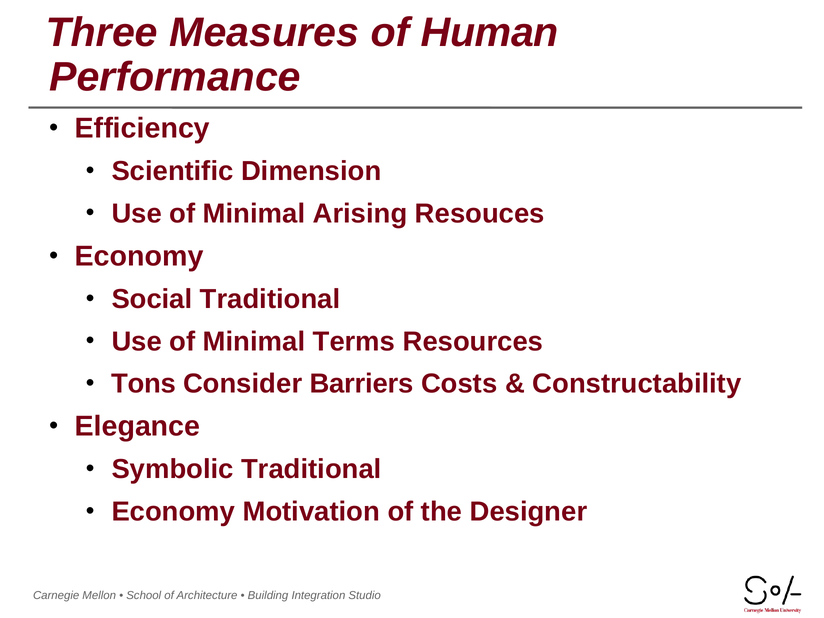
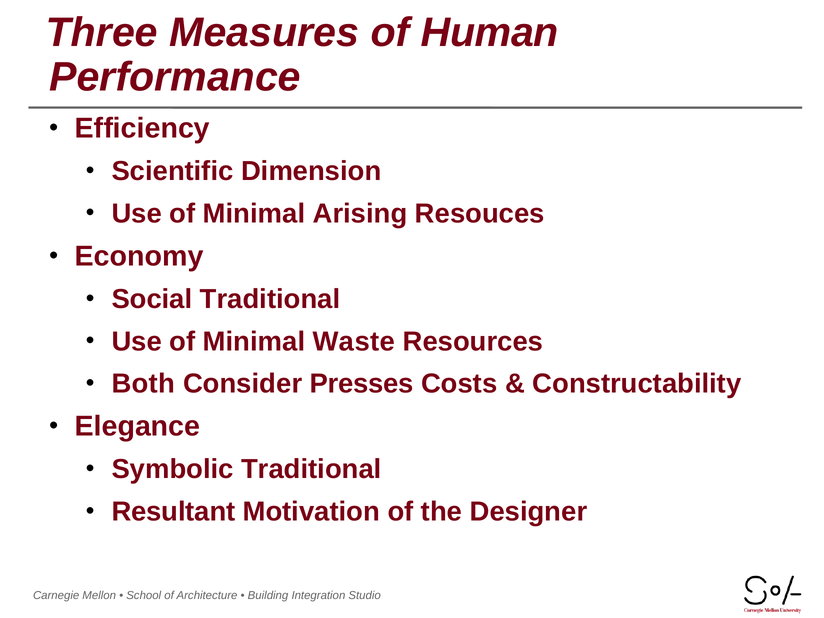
Terms: Terms -> Waste (354, 341)
Tons: Tons -> Both (143, 384)
Barriers: Barriers -> Presses (362, 384)
Economy: Economy -> Resultant (173, 512)
